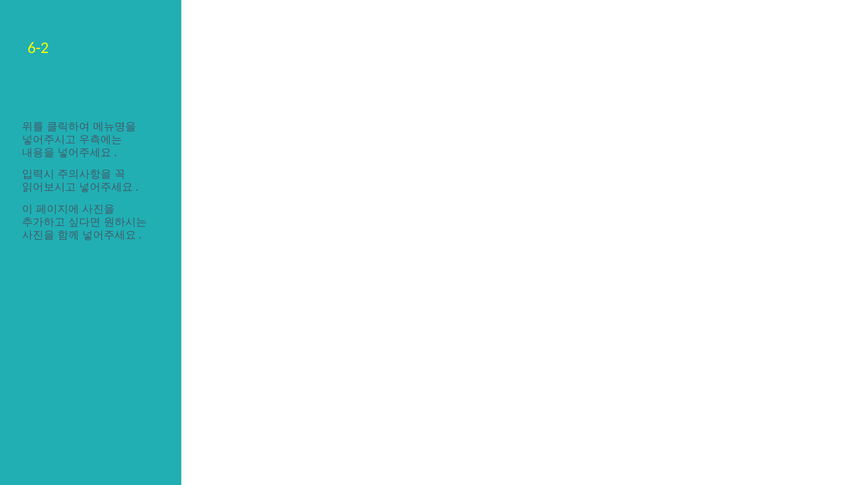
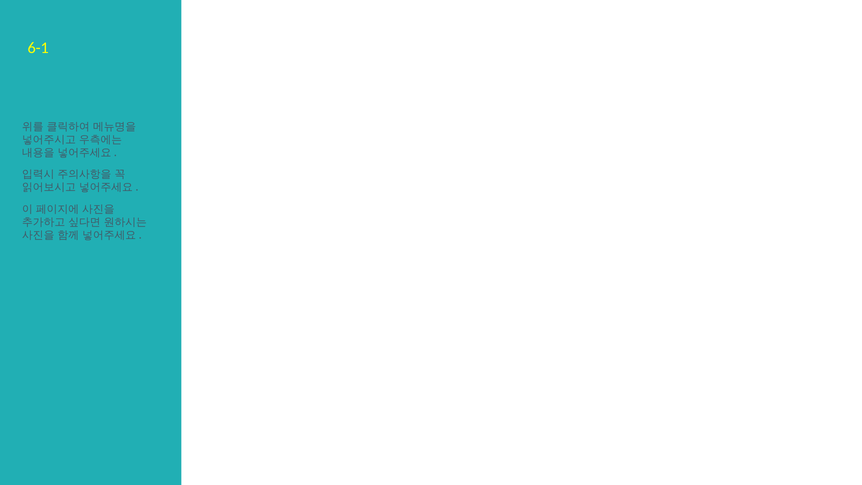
6-2: 6-2 -> 6-1 (38, 48)
